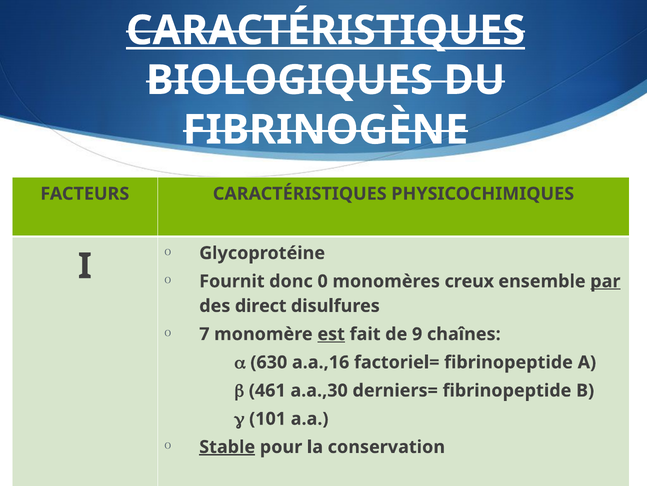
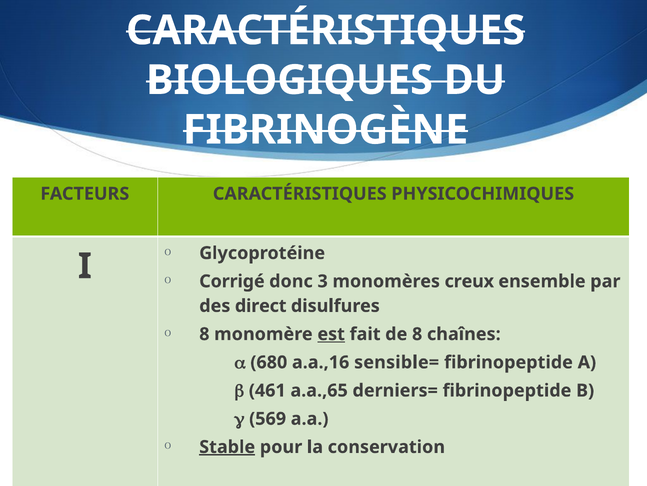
CARACTÉRISTIQUES underline: present -> none (326, 31)
Fournit: Fournit -> Corrigé (232, 281)
0: 0 -> 3 (323, 281)
par underline: present -> none (605, 281)
7: 7 -> 8 (204, 334)
de 9: 9 -> 8 (417, 334)
630: 630 -> 680 (269, 362)
factoriel=: factoriel= -> sensible= (397, 362)
a.a.,30: a.a.,30 -> a.a.,65 (319, 390)
101: 101 -> 569 (268, 418)
